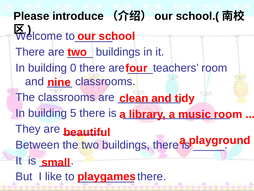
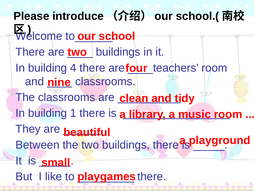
0: 0 -> 4 (73, 68)
5: 5 -> 1 (73, 113)
